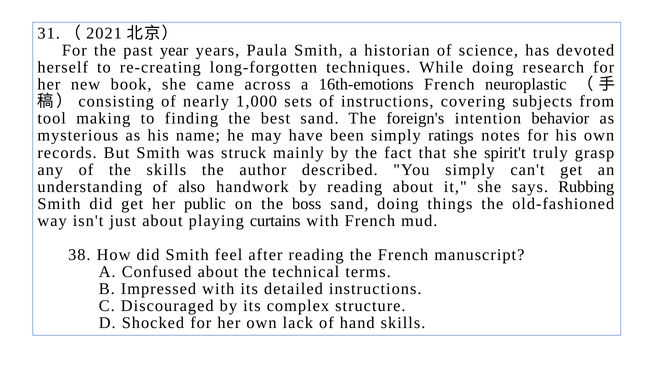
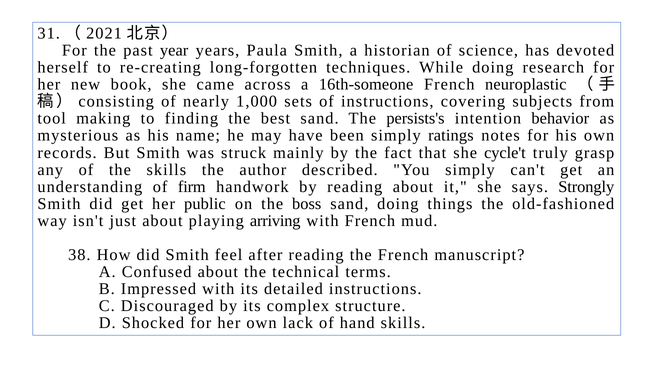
16th-emotions: 16th-emotions -> 16th-someone (366, 84)
foreign's: foreign's -> persists's (415, 119)
spirit't: spirit't -> cycle't (505, 153)
also: also -> firm (192, 187)
Rubbing: Rubbing -> Strongly (586, 187)
curtains: curtains -> arriving (275, 221)
